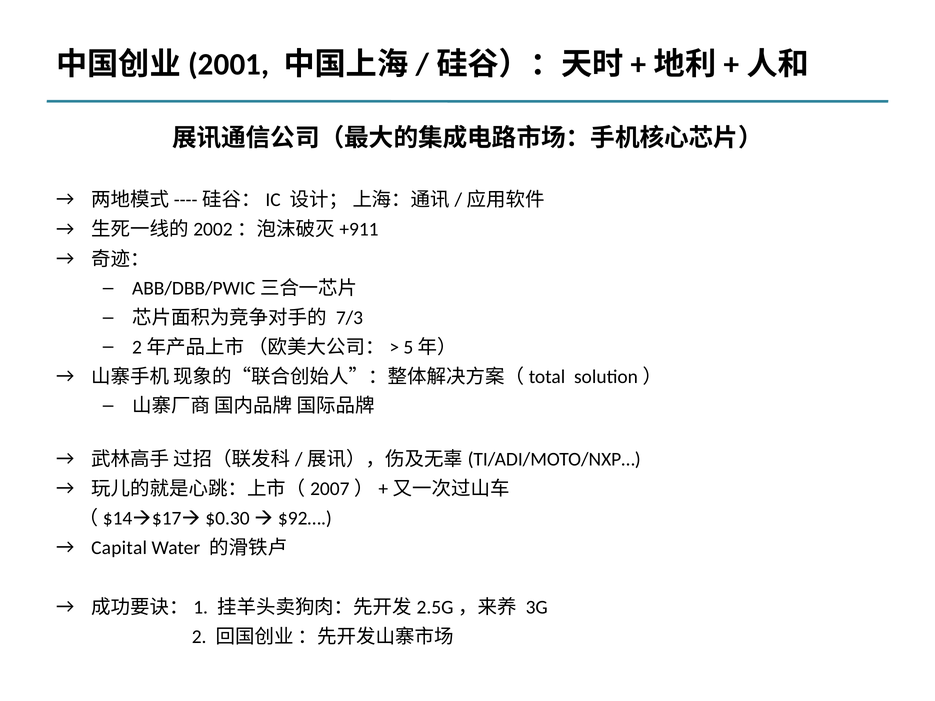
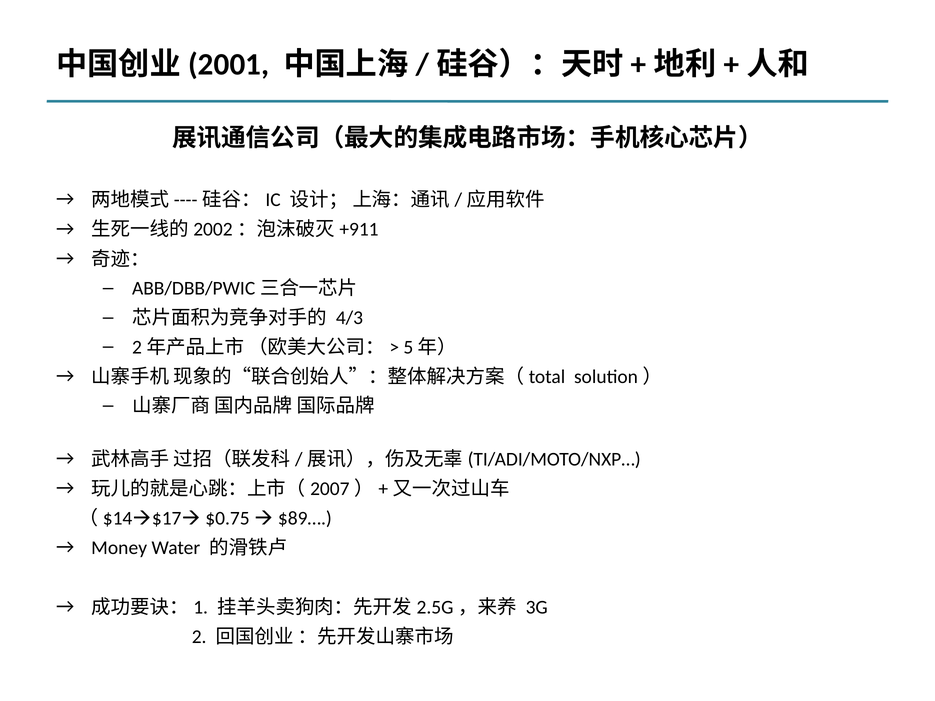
7/3: 7/3 -> 4/3 (349, 318)
$0.30: $0.30 -> $0.75 (228, 519)
$92…: $92… -> $89… (305, 519)
Capital: Capital -> Money (119, 548)
